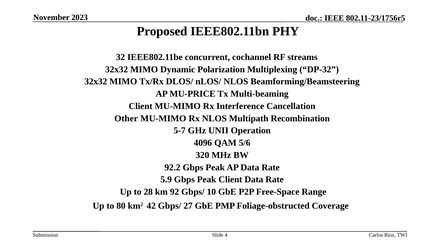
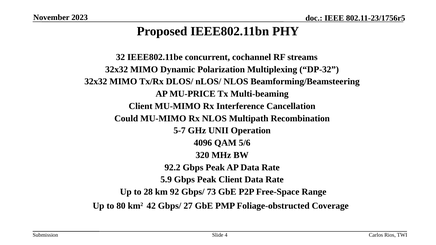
Other: Other -> Could (126, 119)
10: 10 -> 73 (211, 192)
